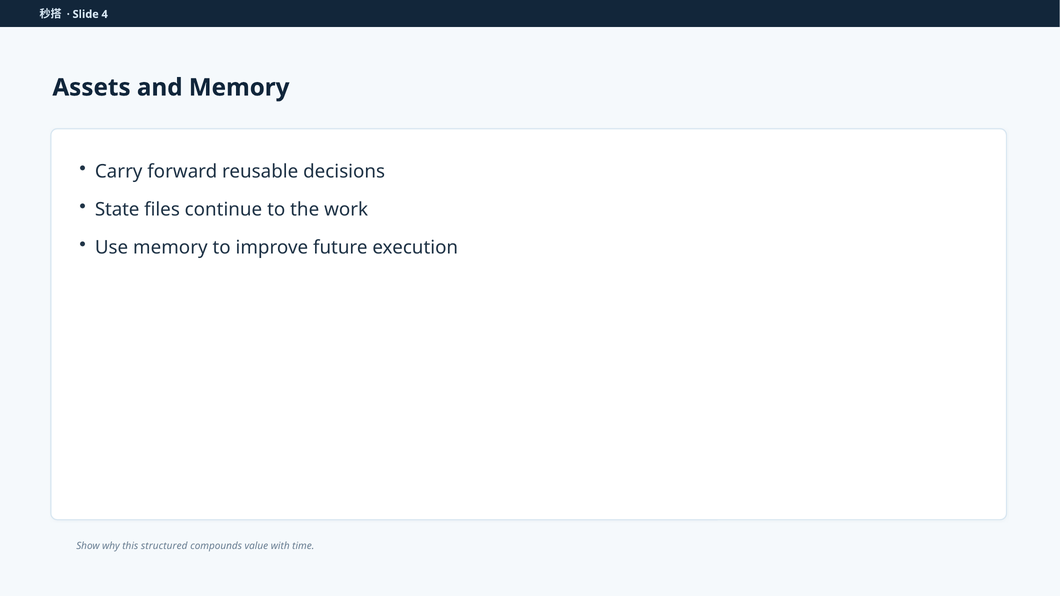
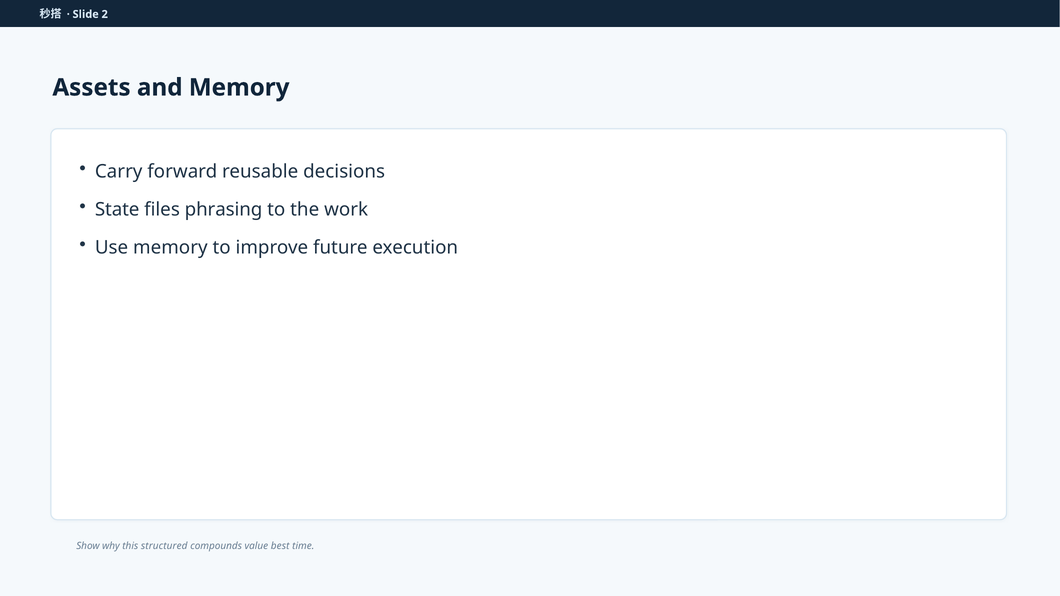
4: 4 -> 2 (105, 14)
continue: continue -> phrasing (224, 210)
with: with -> best (280, 546)
